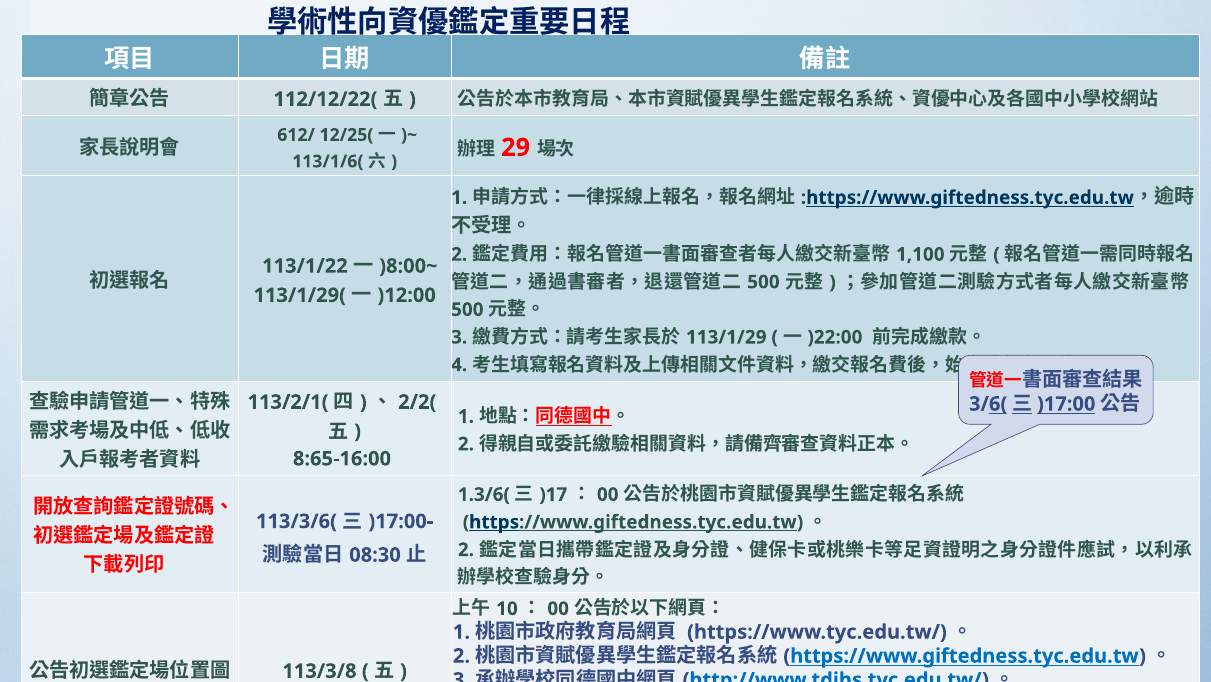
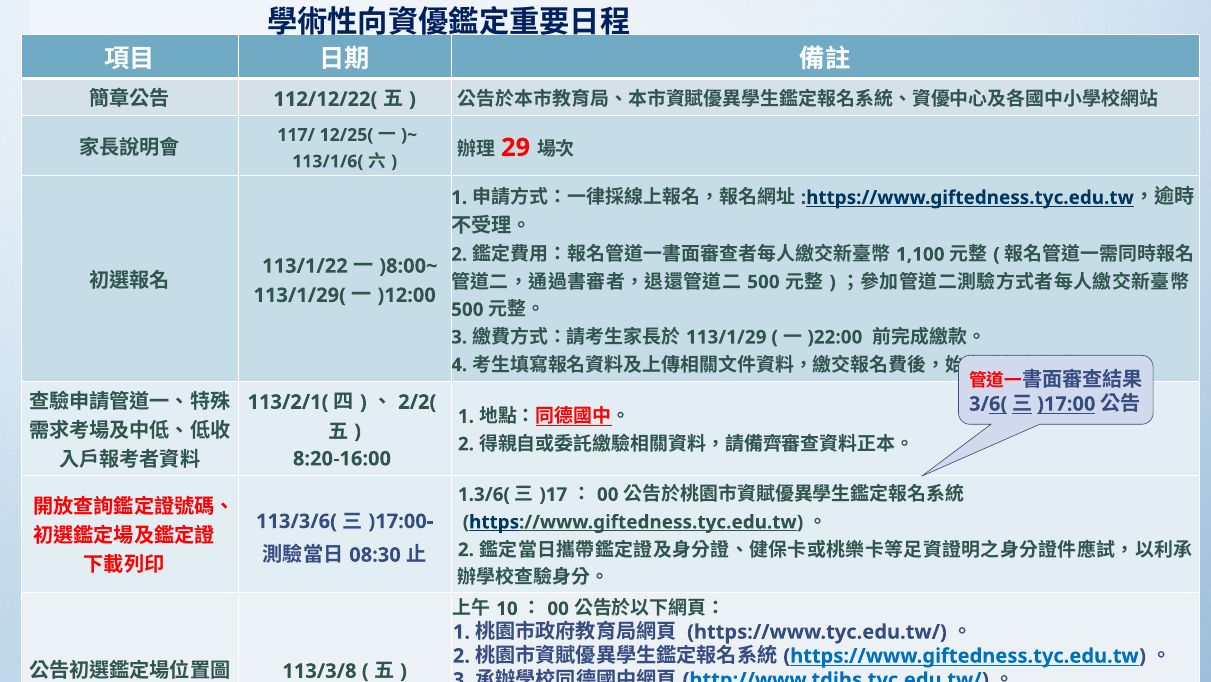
612/: 612/ -> 117/ (296, 135)
8:65-16:00: 8:65-16:00 -> 8:20-16:00 (342, 458)
